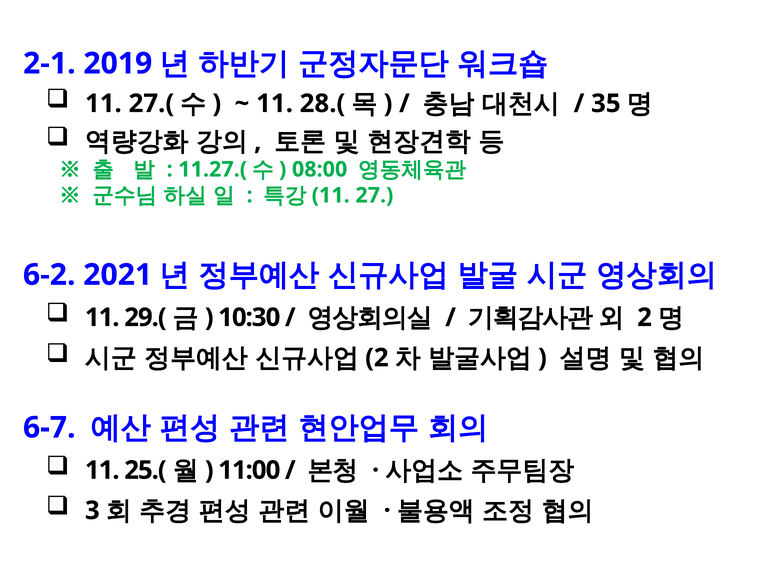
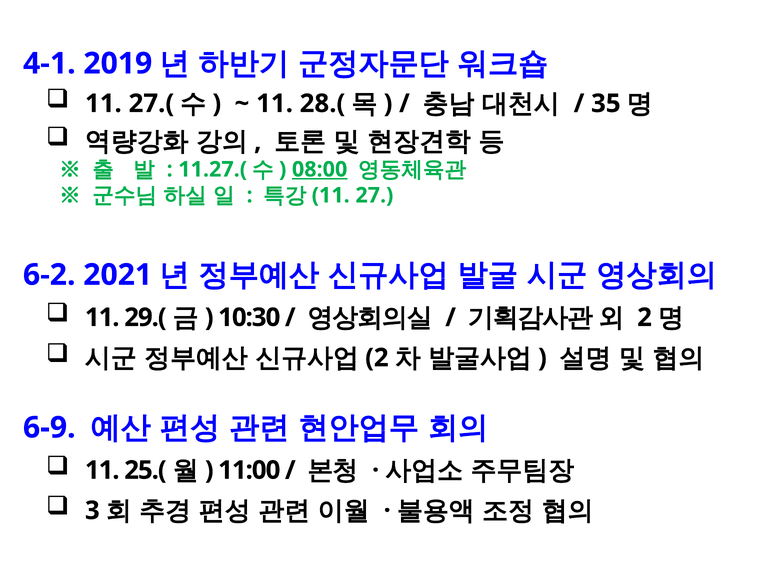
2-1: 2-1 -> 4-1 (49, 63)
08:00 underline: none -> present (320, 169)
6-7: 6-7 -> 6-9 (49, 428)
